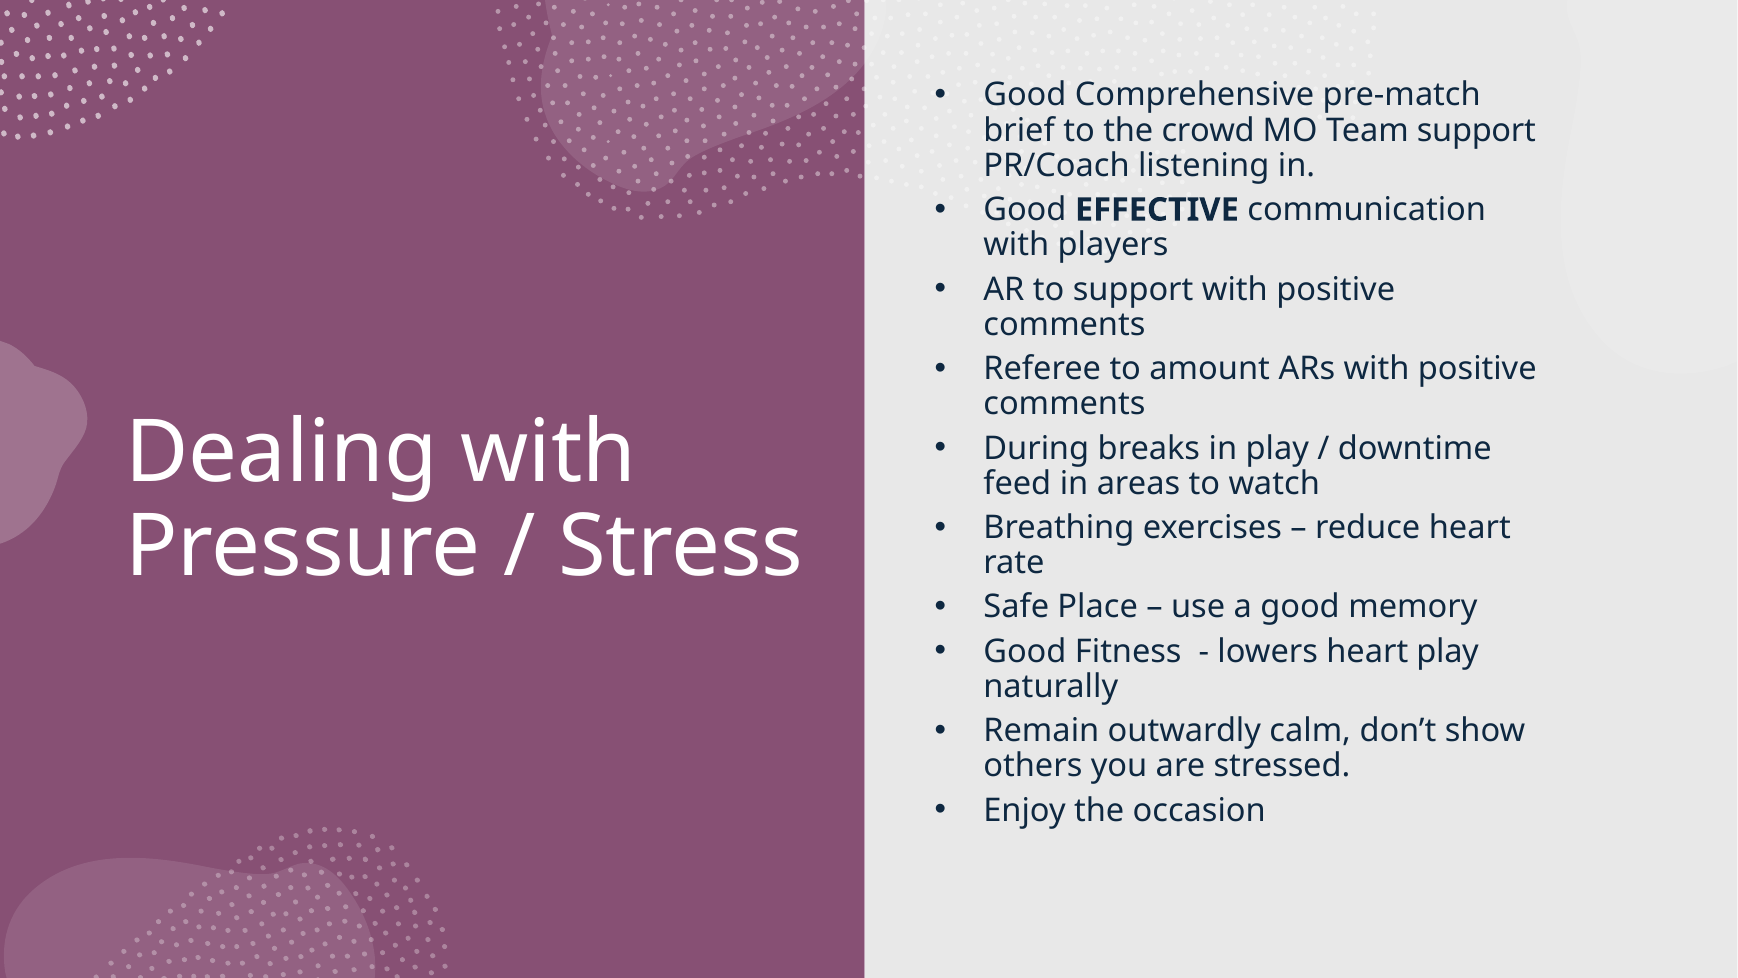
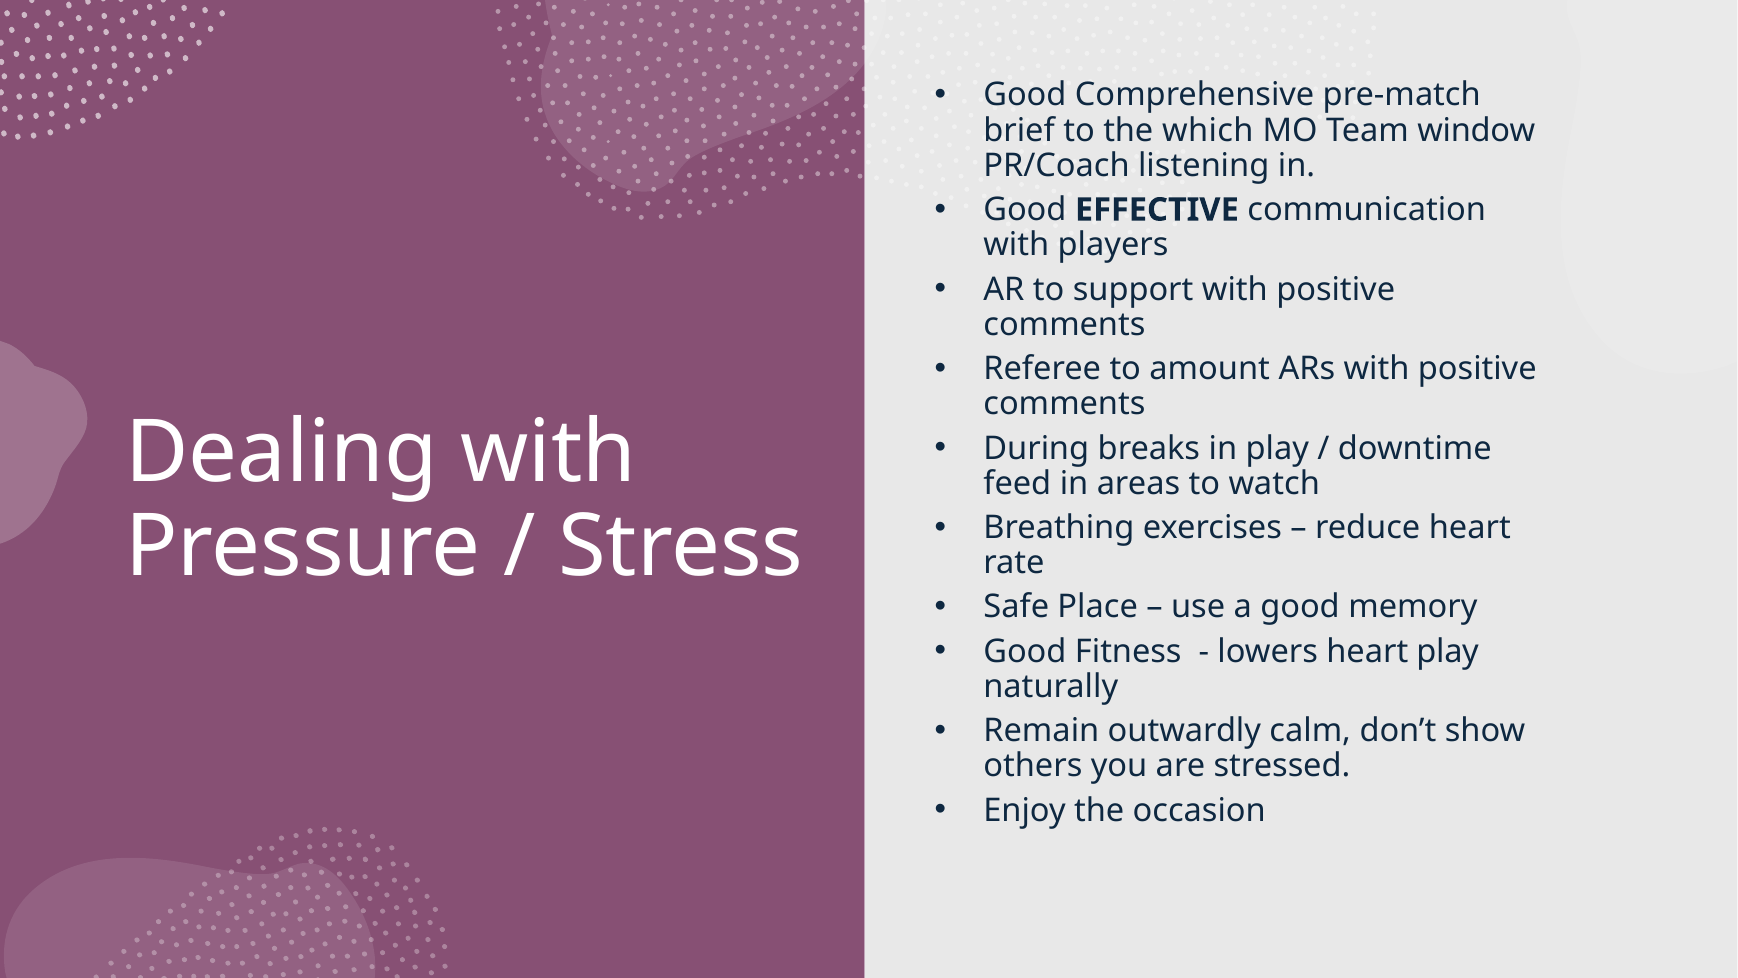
crowd: crowd -> which (1208, 130)
Team support: support -> window (1476, 130)
